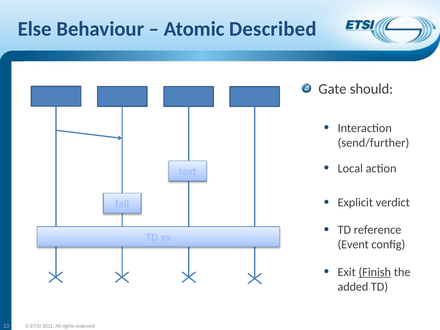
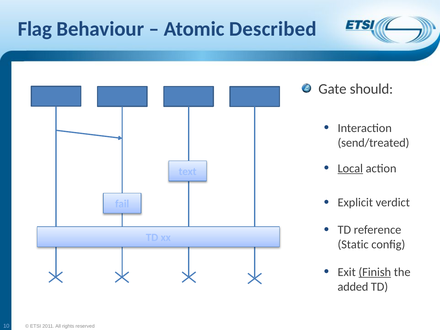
Else: Else -> Flag (35, 29)
send/further: send/further -> send/treated (373, 143)
Local underline: none -> present (350, 168)
Event: Event -> Static (353, 245)
